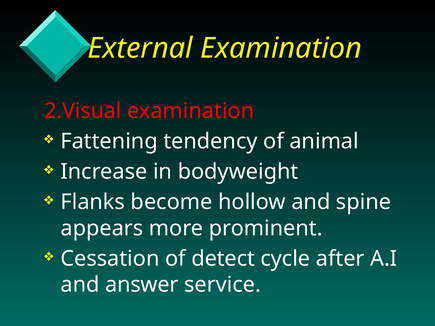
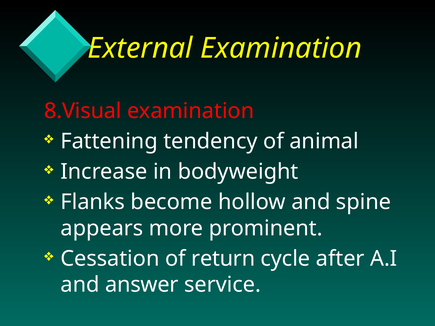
2.Visual: 2.Visual -> 8.Visual (83, 111)
detect: detect -> return (223, 259)
